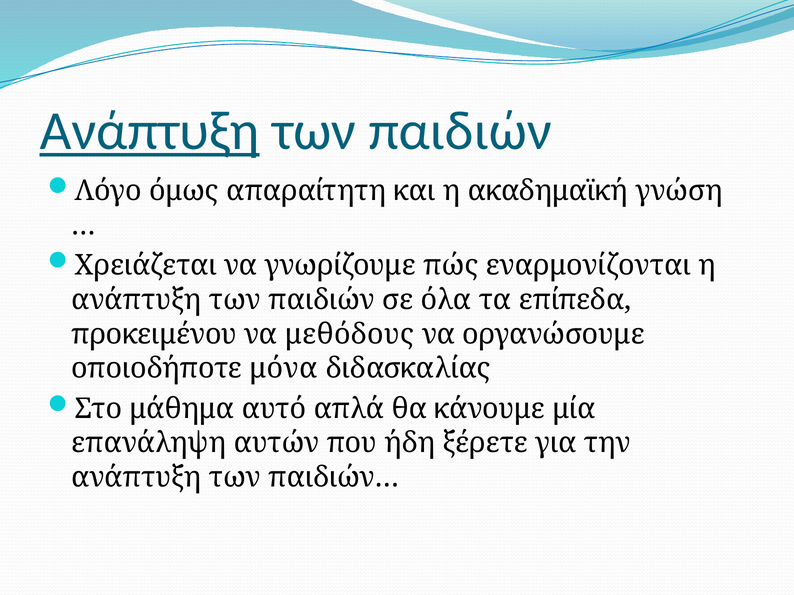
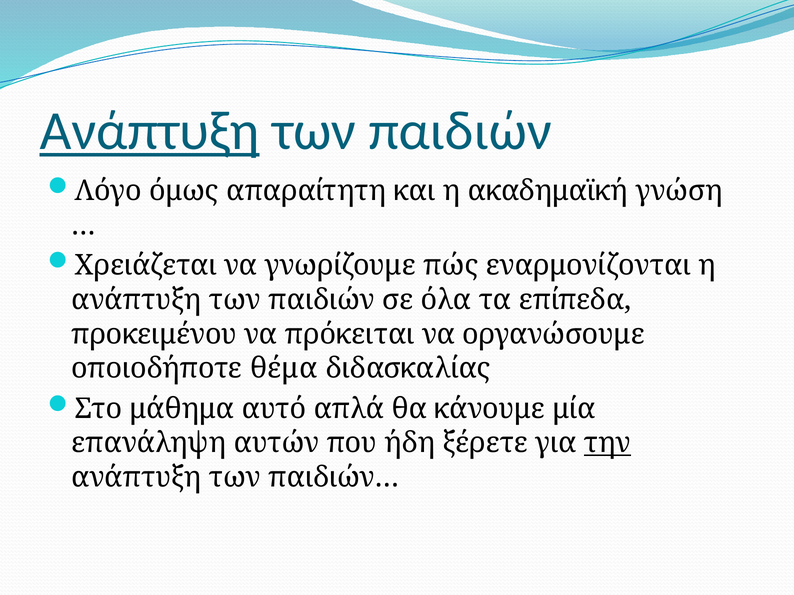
μεθόδους: μεθόδους -> πρόκειται (350, 334)
μόνα: μόνα -> θέμα (284, 369)
την underline: none -> present (607, 443)
